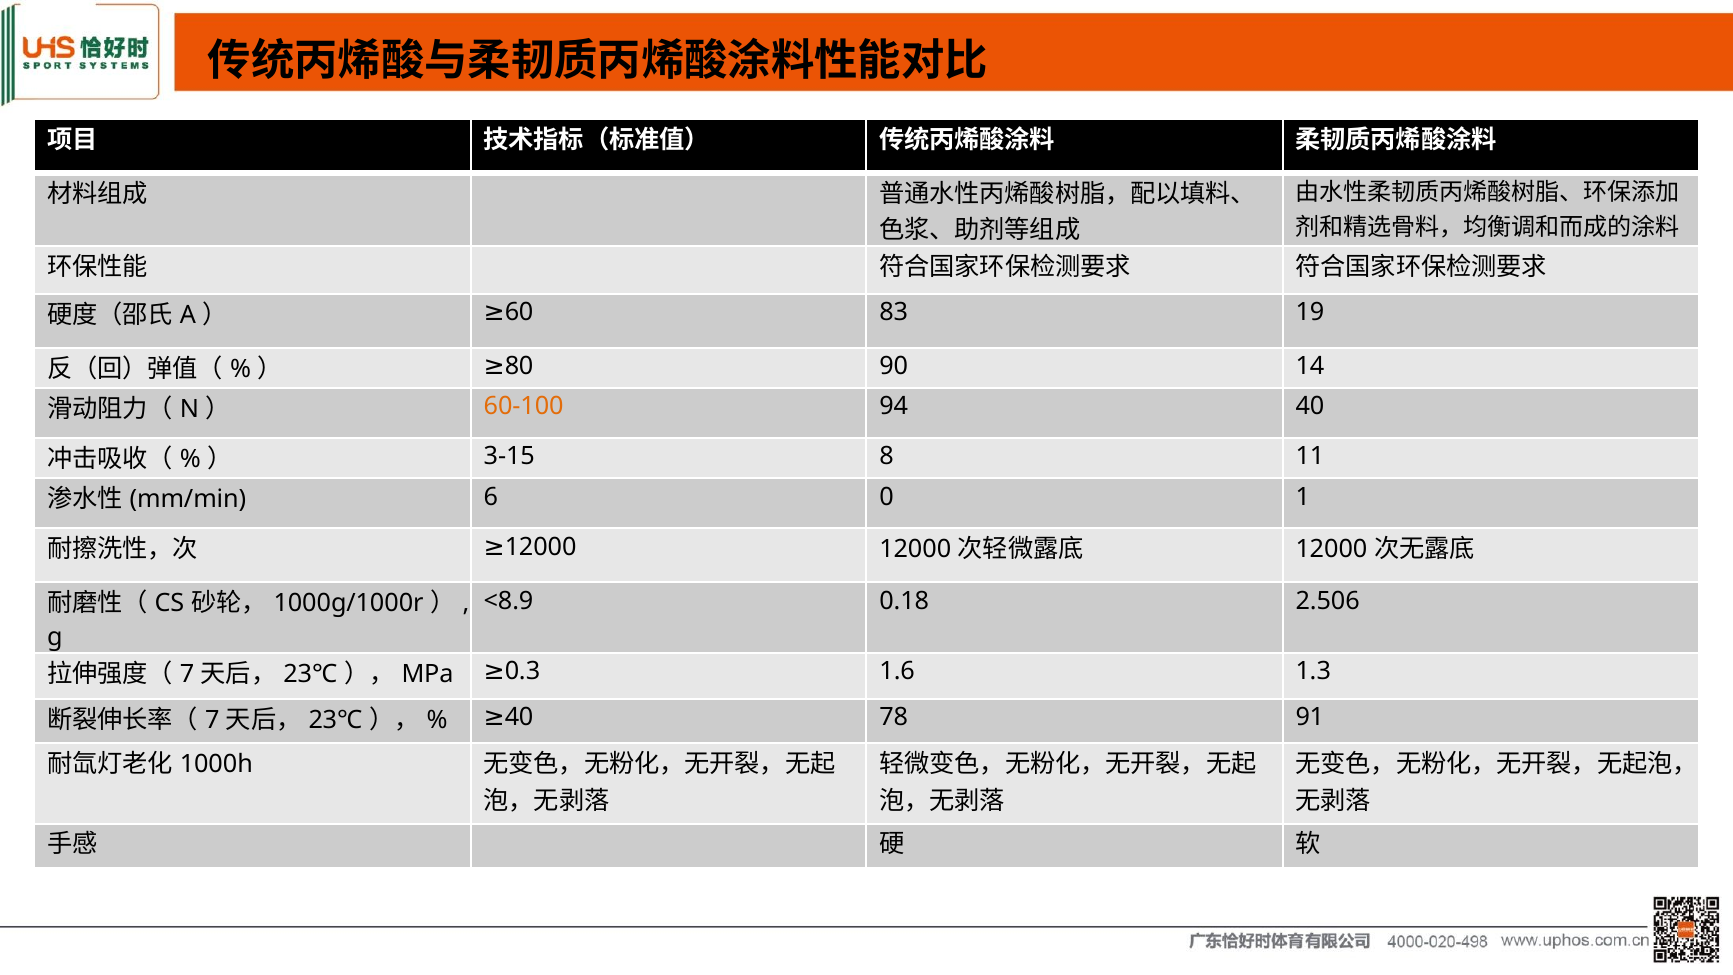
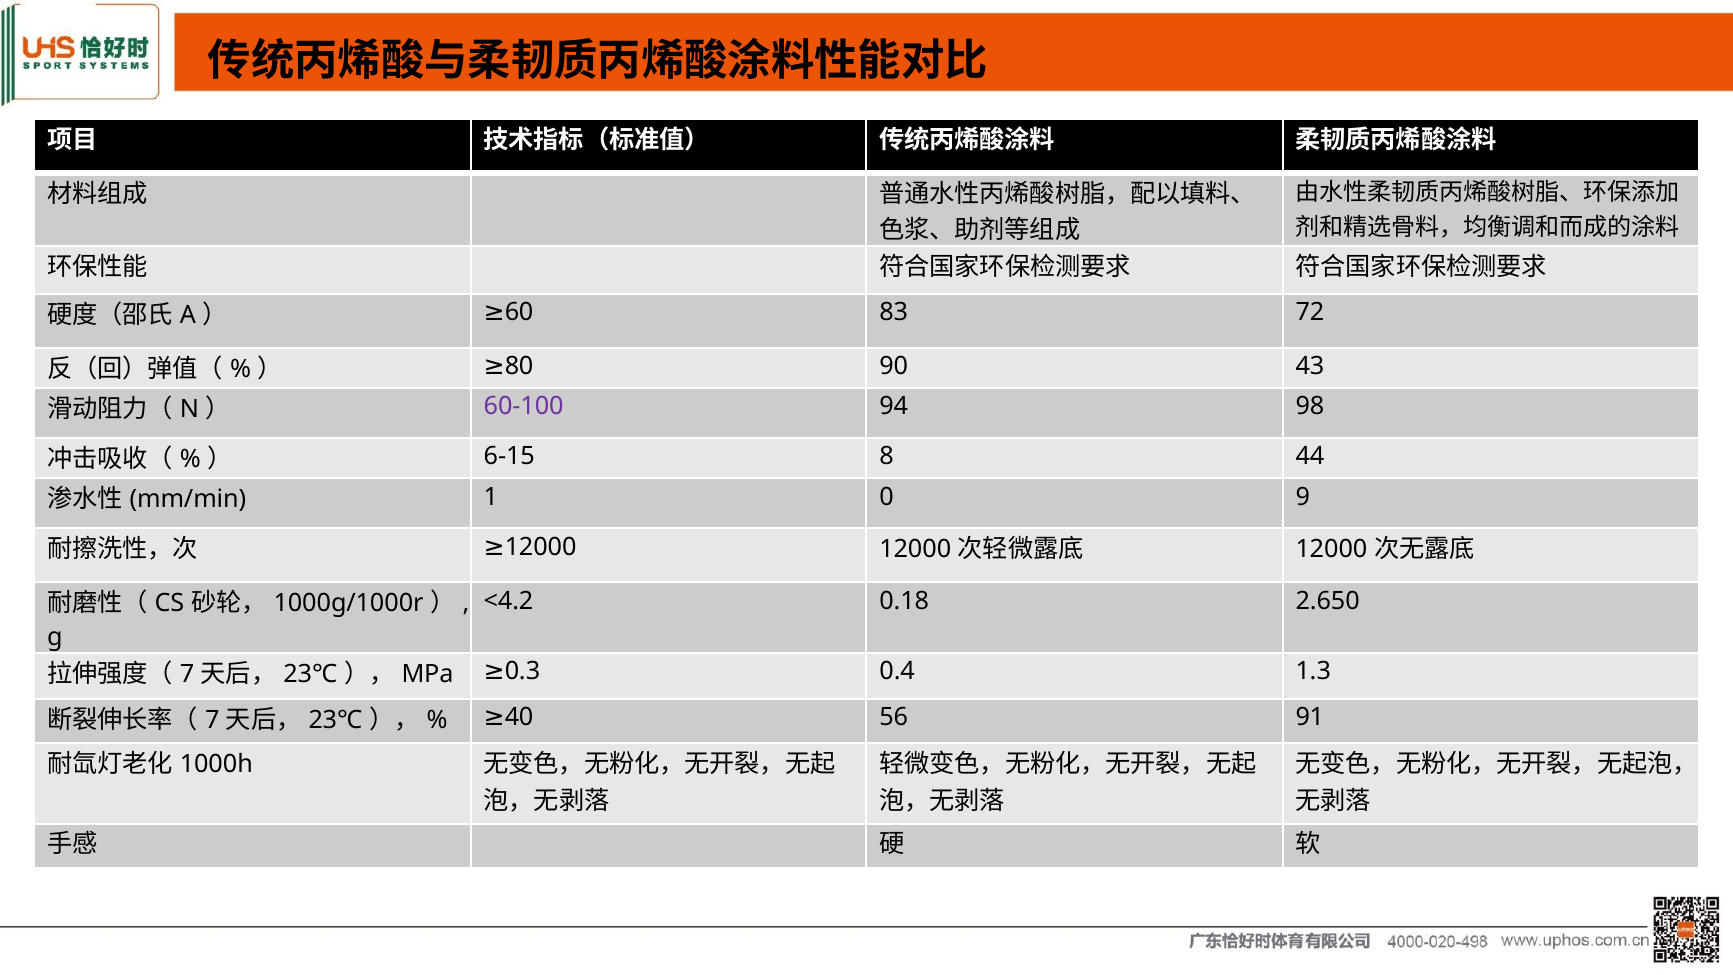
19: 19 -> 72 (1310, 312)
14: 14 -> 43 (1310, 366)
60-100 colour: orange -> purple (524, 406)
40: 40 -> 98 (1310, 406)
3-15: 3-15 -> 6-15 (509, 457)
11: 11 -> 44 (1310, 457)
6: 6 -> 1 (491, 497)
1: 1 -> 9 (1303, 497)
<8.9: <8.9 -> <4.2 (509, 601)
2.506: 2.506 -> 2.650 (1328, 601)
1.6: 1.6 -> 0.4 (897, 671)
78: 78 -> 56 (894, 717)
